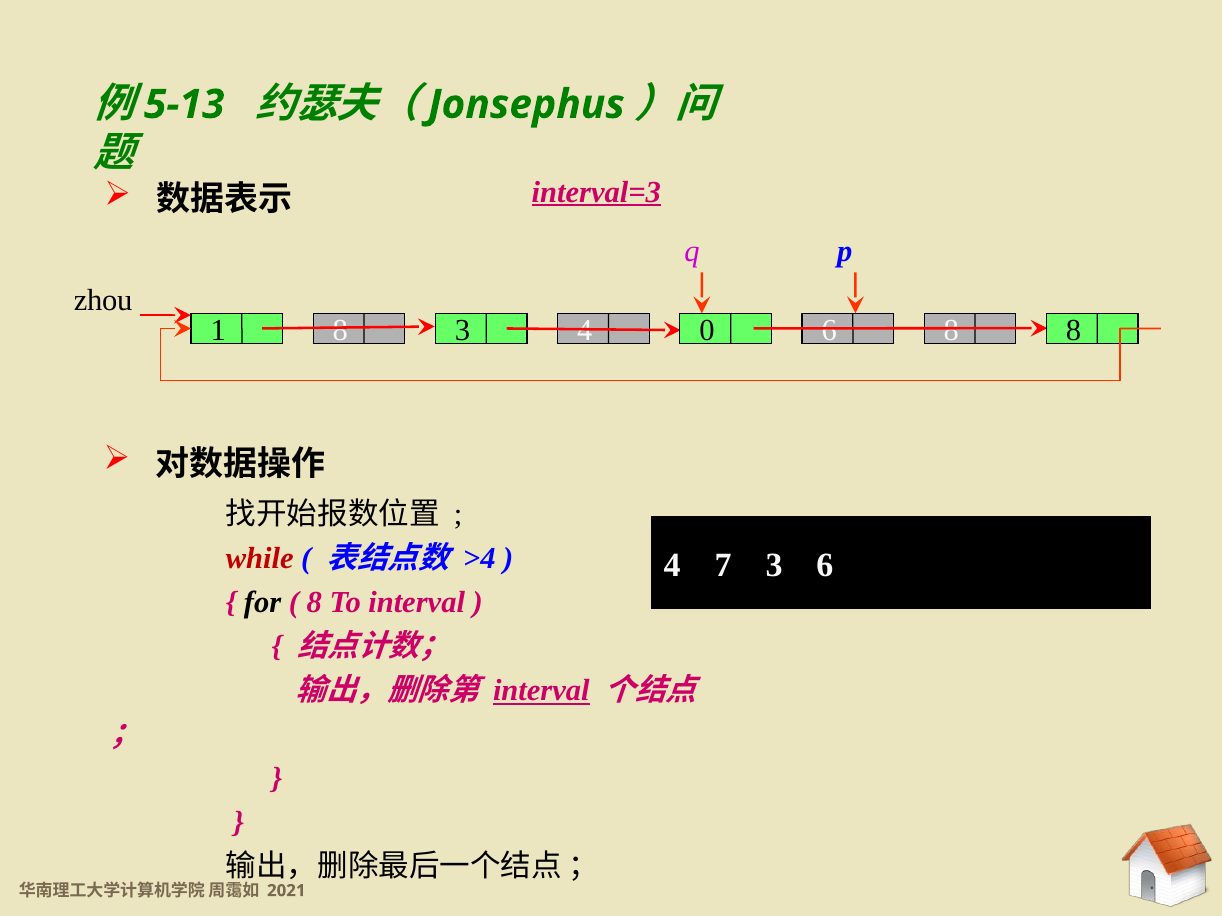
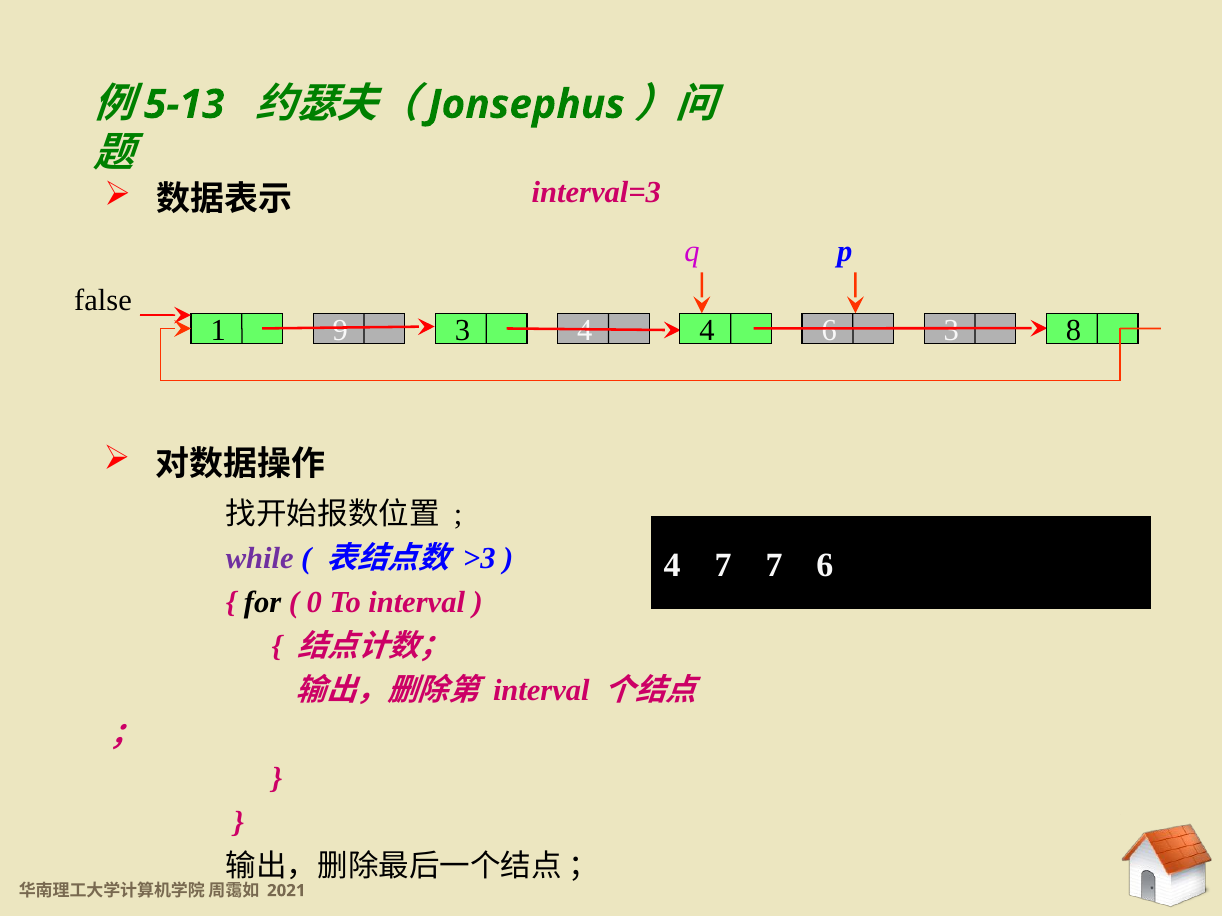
interval=3 underline: present -> none (596, 192)
zhou: zhou -> false (103, 301)
1 8: 8 -> 9 (340, 331)
4 0: 0 -> 4 (707, 331)
8: 8 -> 3 (951, 331)
while colour: red -> purple (260, 559)
>4: >4 -> >3 (479, 559)
7 3: 3 -> 7 (774, 565)
8: 8 -> 0 (314, 603)
interval underline: present -> none (541, 691)
